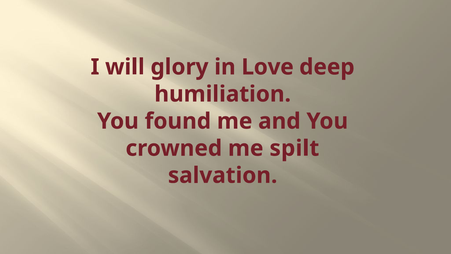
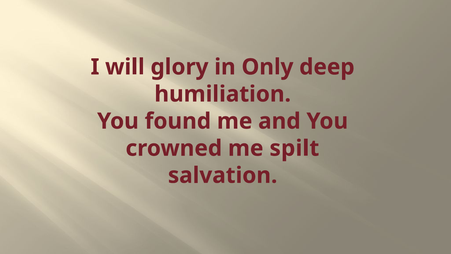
Love: Love -> Only (267, 67)
